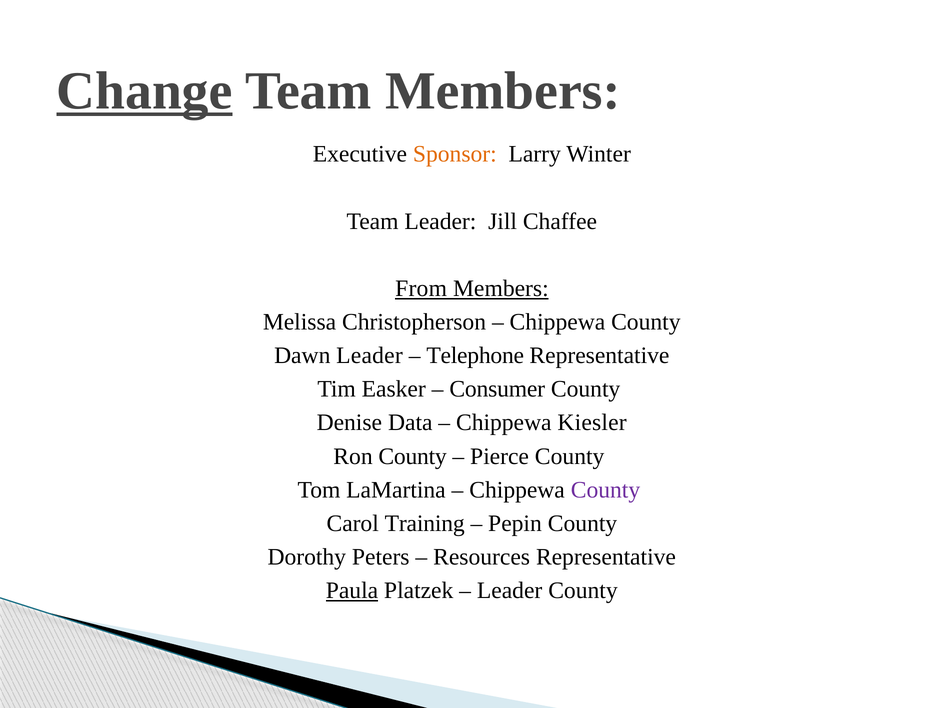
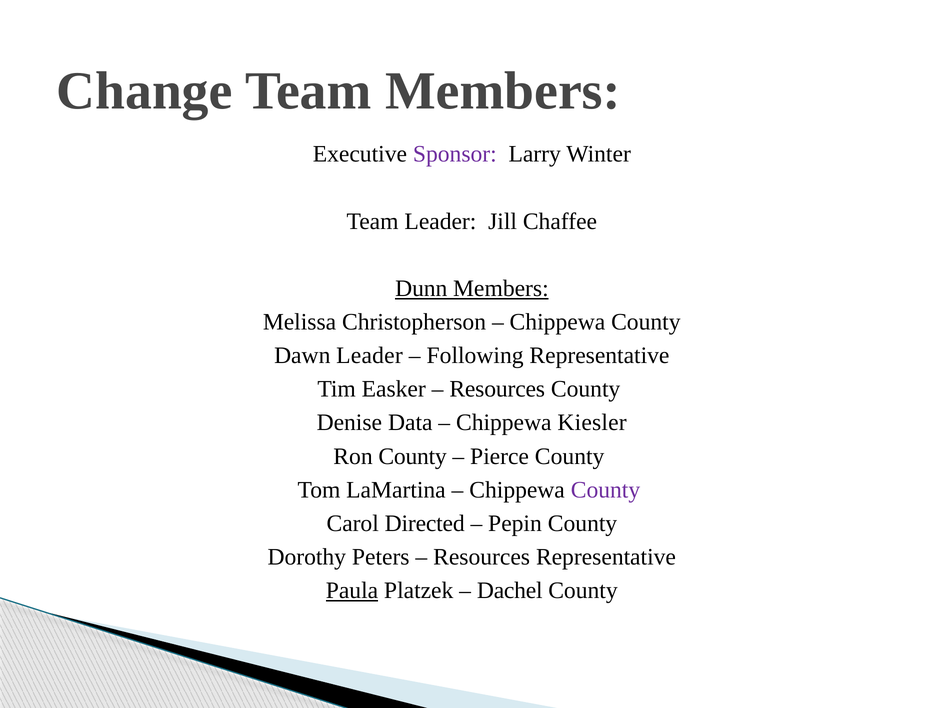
Change underline: present -> none (145, 91)
Sponsor colour: orange -> purple (455, 154)
From: From -> Dunn (421, 288)
Telephone: Telephone -> Following (475, 356)
Consumer: Consumer -> Resources (497, 389)
Training: Training -> Directed (425, 523)
Leader: Leader -> Dachel (510, 590)
